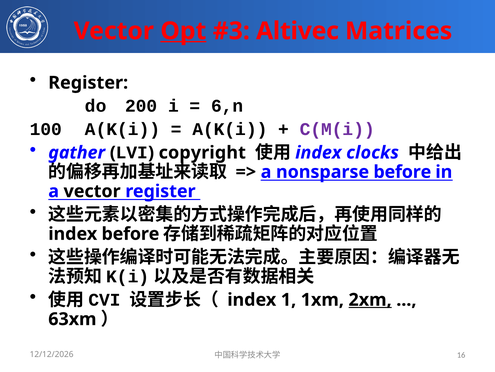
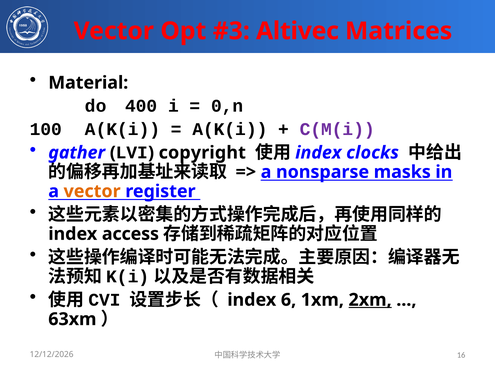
Opt underline: present -> none (183, 31)
Register: Register -> Material (88, 83)
200: 200 -> 400 (141, 106)
6,n: 6,n -> 0,n (227, 106)
nonsparse before: before -> masks (402, 172)
vector colour: black -> orange (92, 191)
index before: before -> access (130, 233)
1: 1 -> 6 (289, 299)
